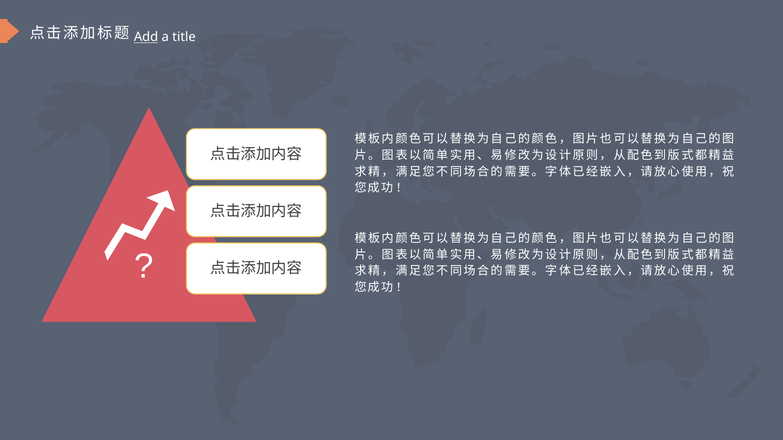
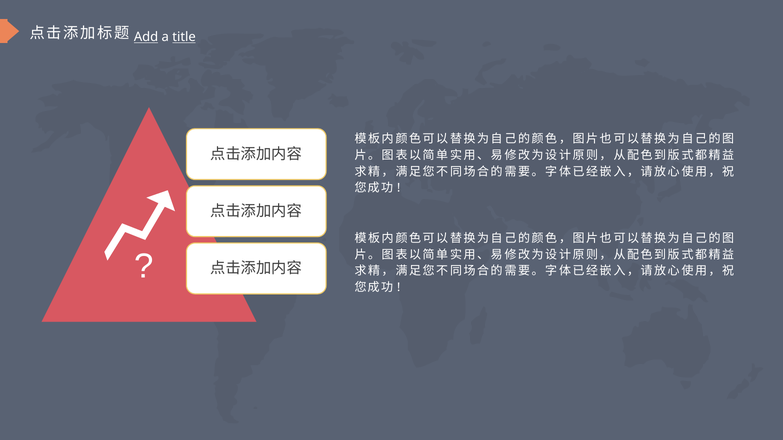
title underline: none -> present (184, 37)
